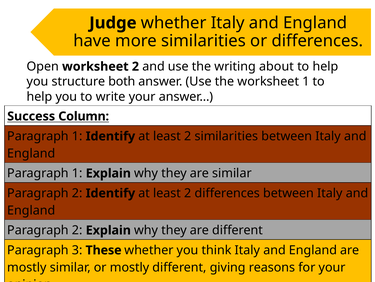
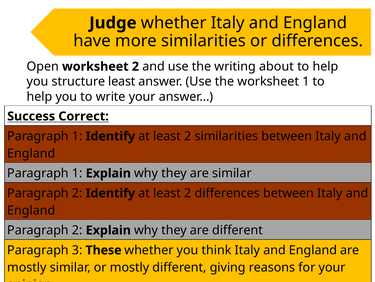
structure both: both -> least (122, 81)
Column: Column -> Correct (84, 116)
